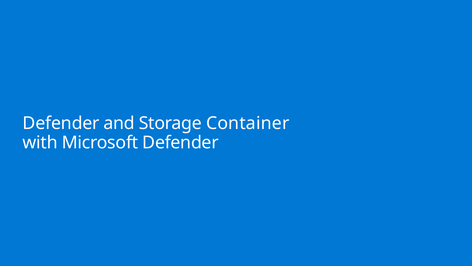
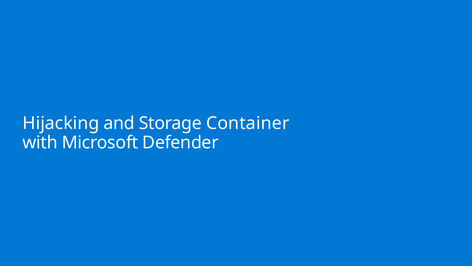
Defender: Defender -> Hijacking (61, 123)
